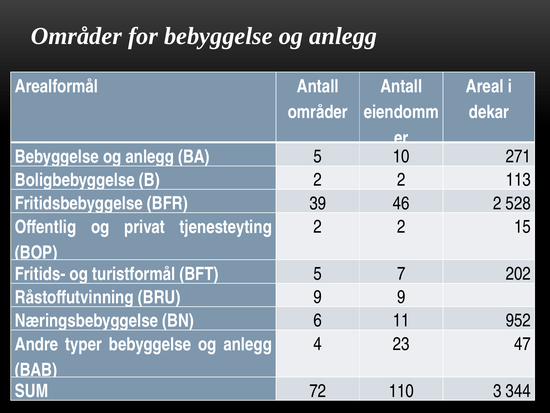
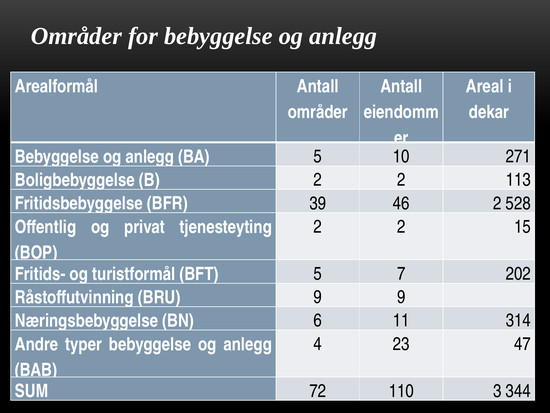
952: 952 -> 314 (518, 320)
